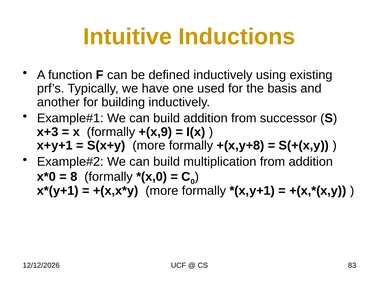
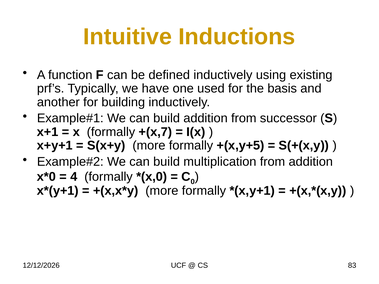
x+3: x+3 -> x+1 (48, 132)
+(x,9: +(x,9 -> +(x,7 (155, 132)
+(x,y+8: +(x,y+8 -> +(x,y+5 (241, 146)
8: 8 -> 4 (74, 177)
